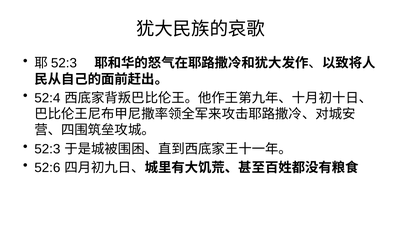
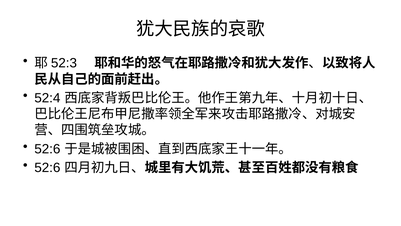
52:3: 52:3 -> 52:6 (47, 149)
